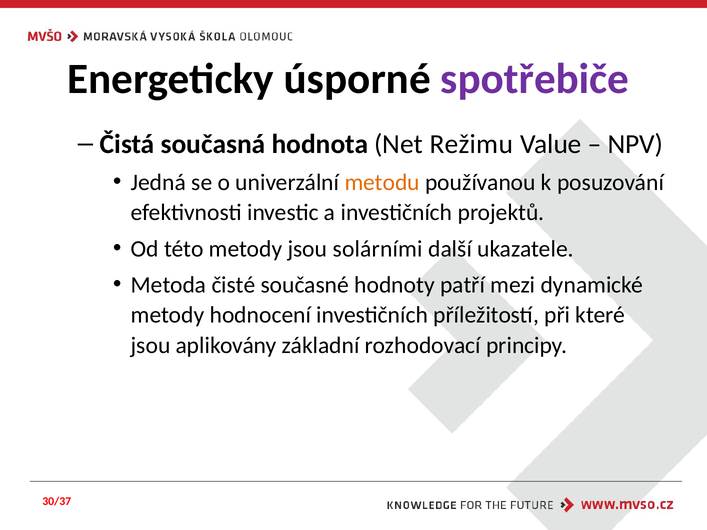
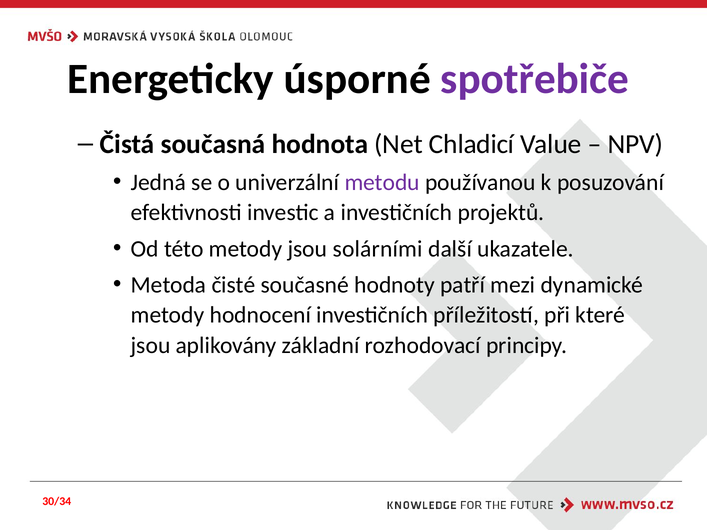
Režimu: Režimu -> Chladicí (472, 144)
metodu colour: orange -> purple (382, 183)
30/37: 30/37 -> 30/34 (57, 502)
